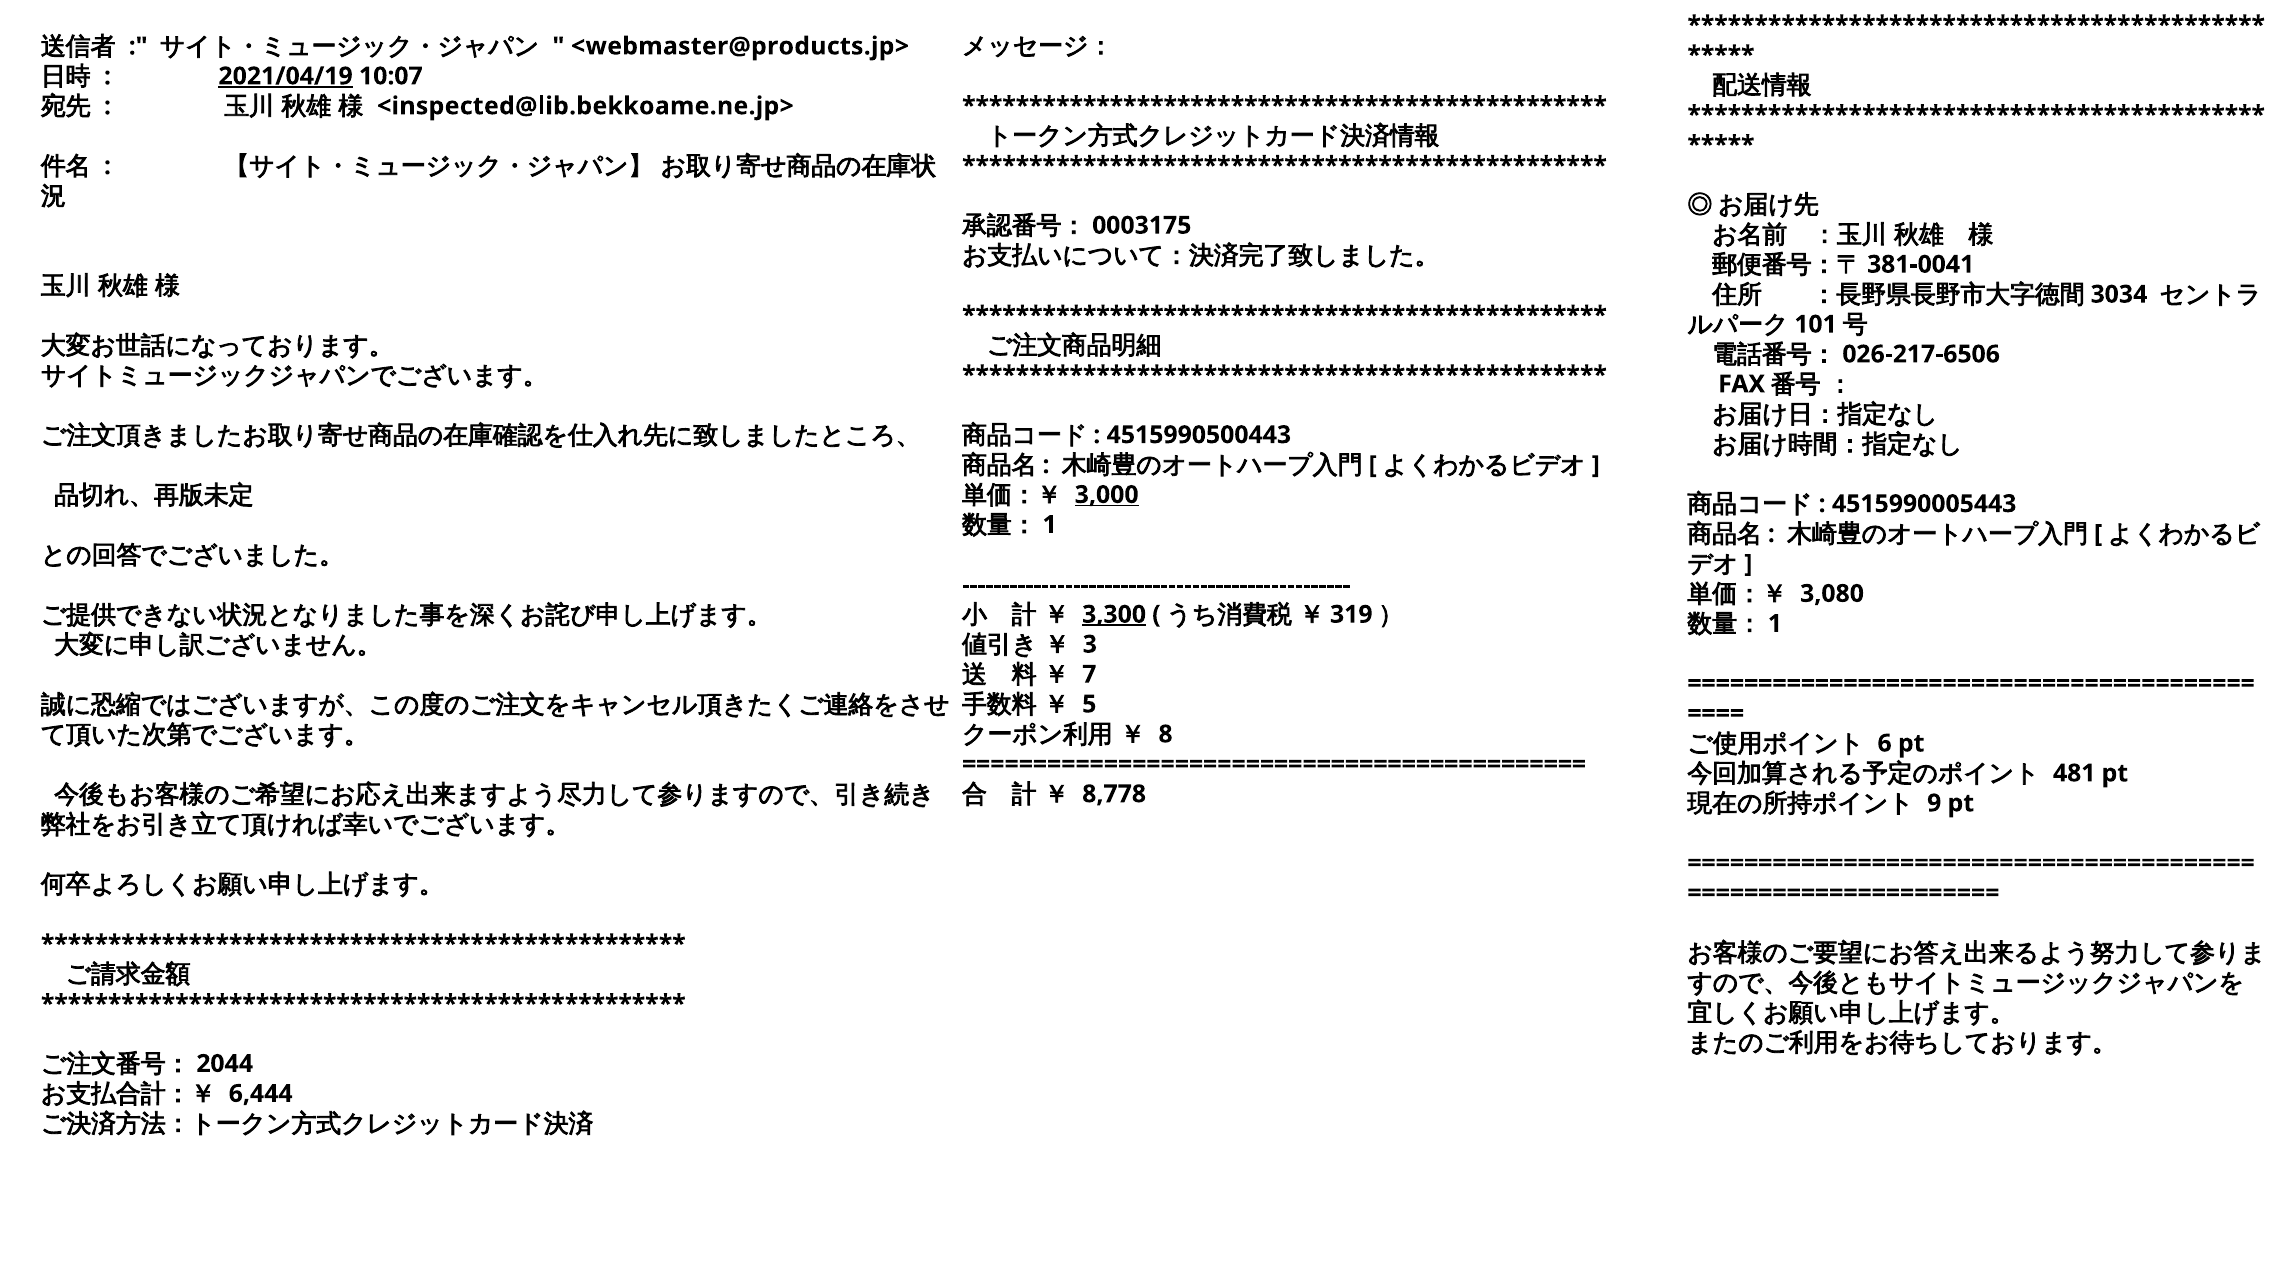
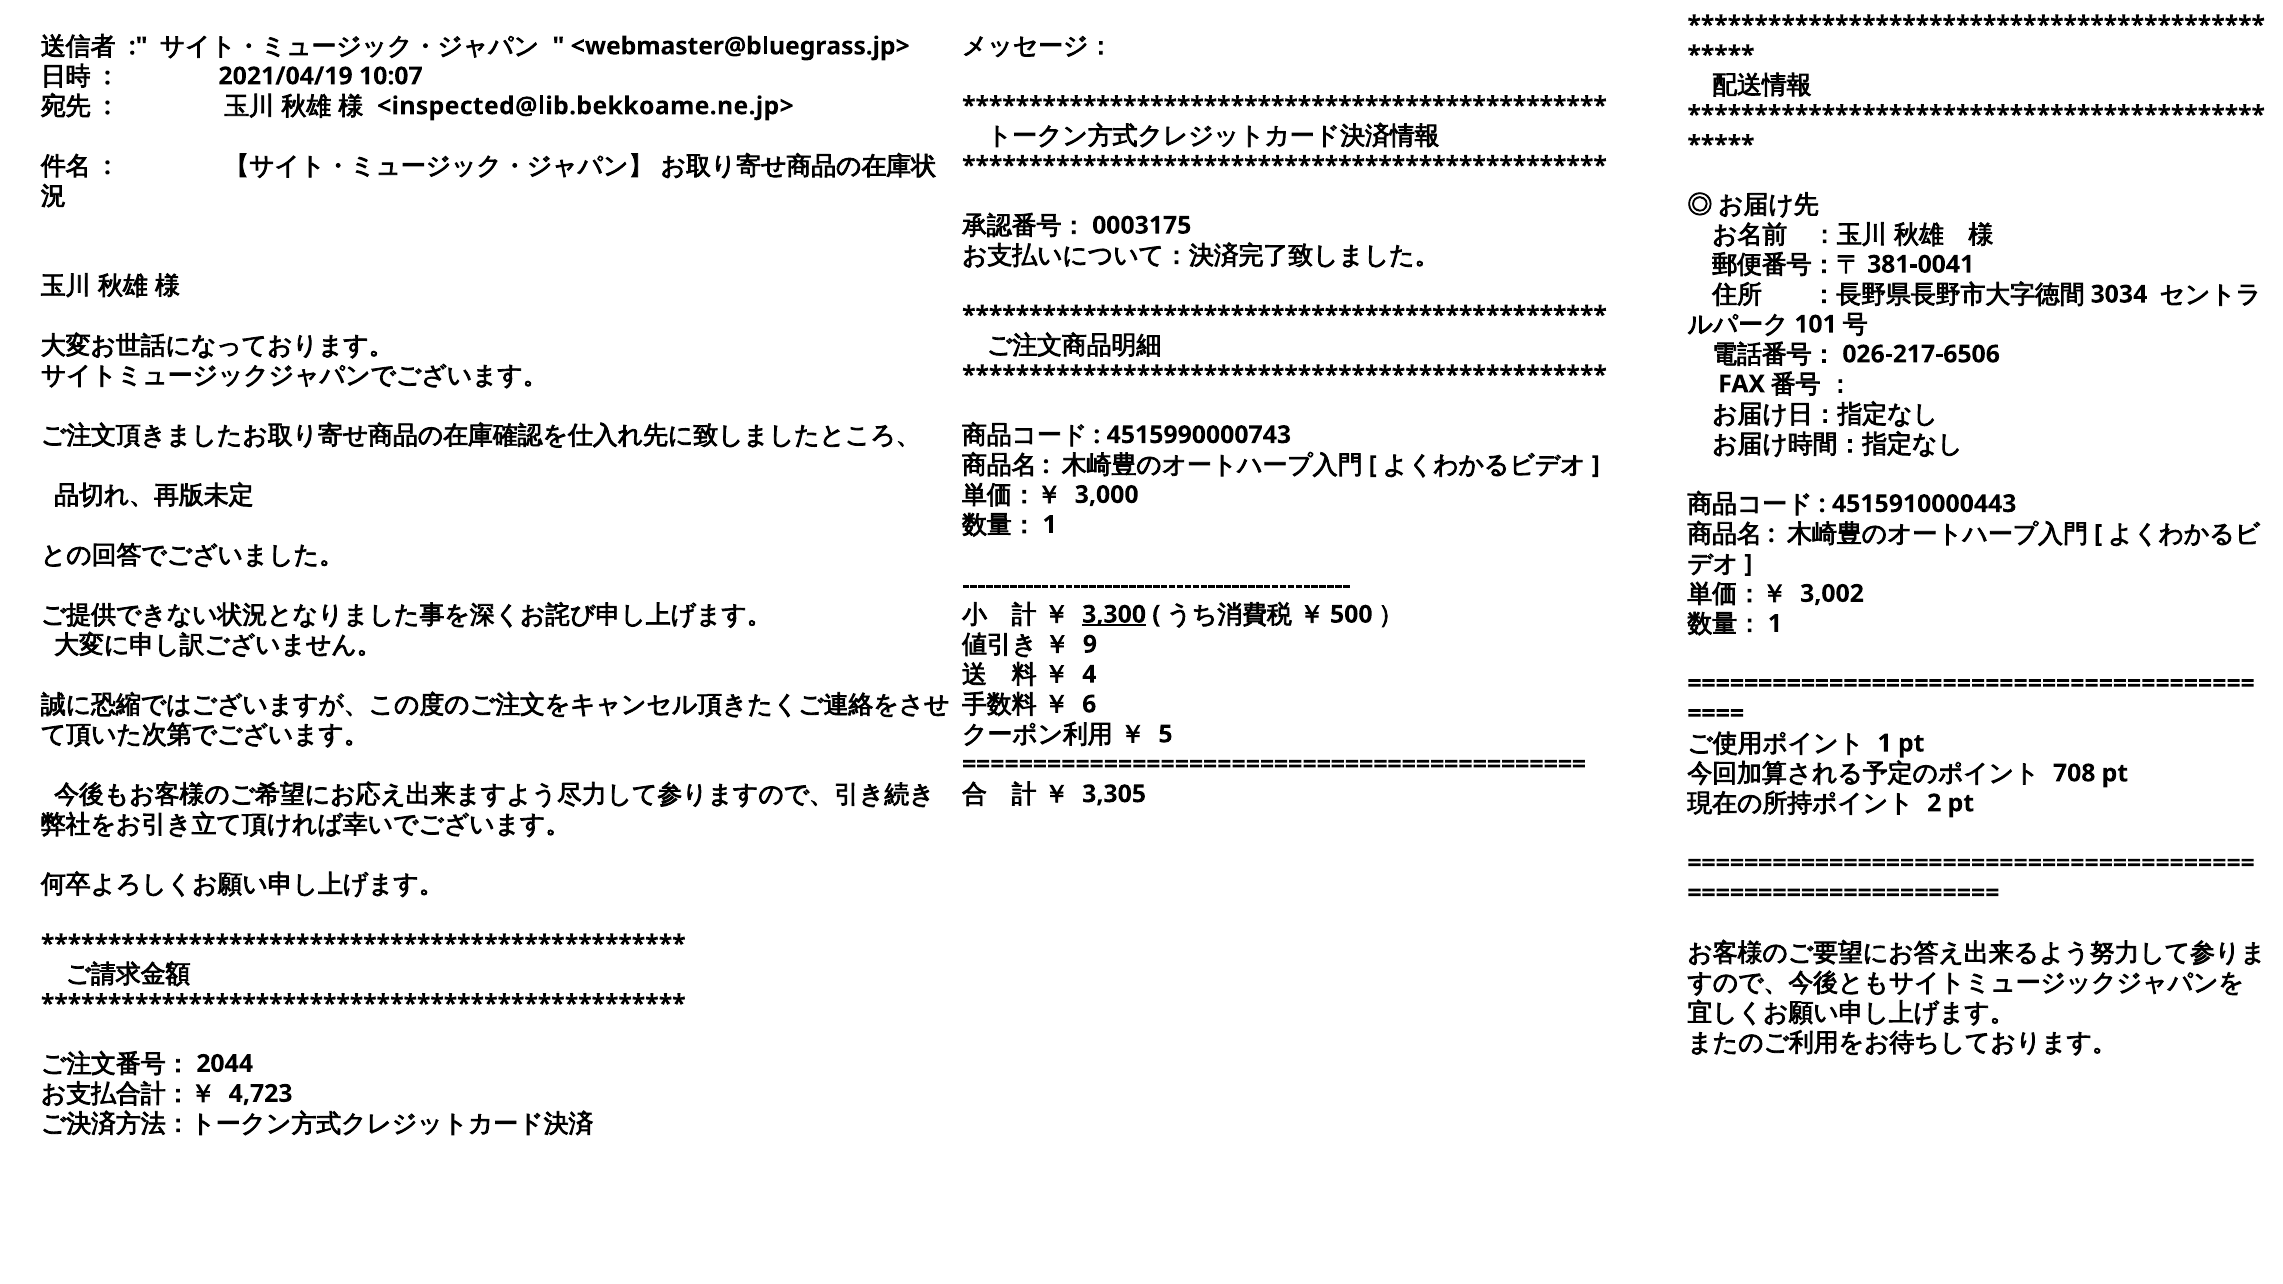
<webmaster@products.jp>: <webmaster@products.jp> -> <webmaster@bluegrass.jp> (740, 46)
2021/04/19 underline: present -> none (286, 76)
4515990500443: 4515990500443 -> 4515990000743 (1199, 435)
3,000 underline: present -> none (1107, 495)
4515990005443: 4515990005443 -> 4515910000443 (1924, 504)
3,080: 3,080 -> 3,002 (1832, 594)
319: 319 -> 500 (1351, 615)
3: 3 -> 9 (1090, 645)
7: 7 -> 4 (1089, 674)
5: 5 -> 6 (1089, 704)
8: 8 -> 5 (1166, 734)
6: 6 -> 1 (1885, 743)
481: 481 -> 708 (2074, 773)
8,778: 8,778 -> 3,305 (1114, 794)
9: 9 -> 2 (1934, 803)
6,444: 6,444 -> 4,723 (261, 1094)
